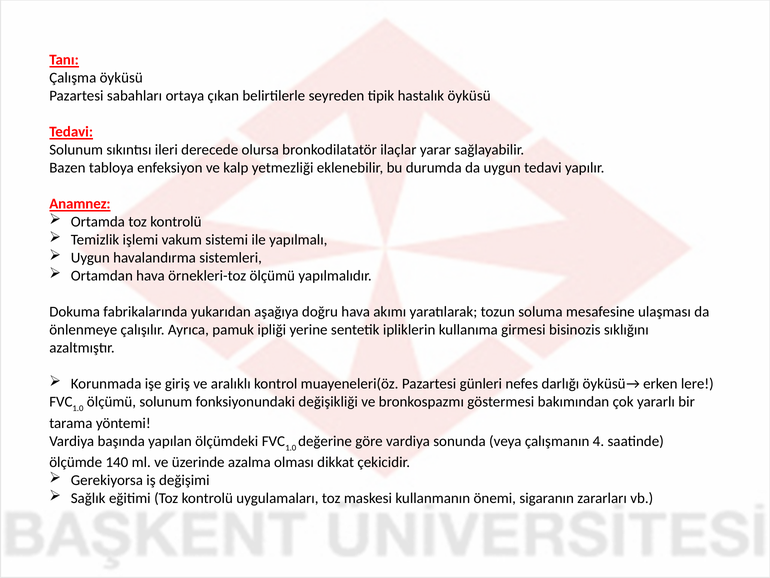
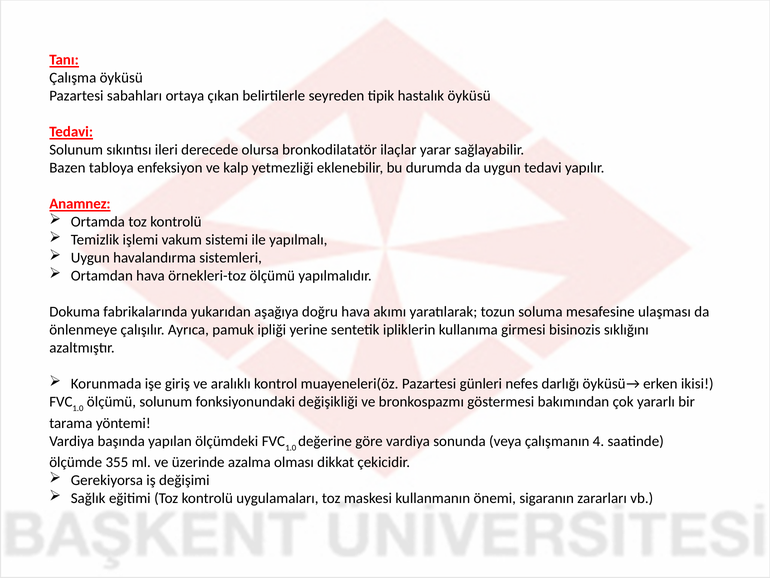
lere: lere -> ikisi (697, 384)
140: 140 -> 355 (117, 462)
